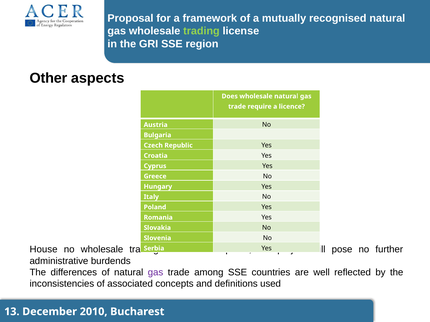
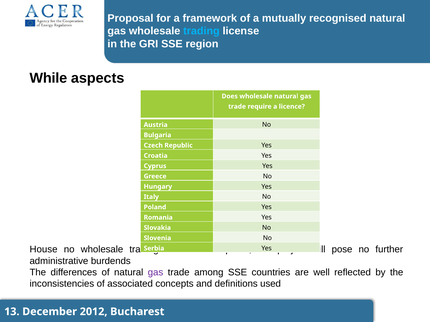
trading colour: light green -> light blue (201, 31)
Other: Other -> While (48, 78)
2010: 2010 -> 2012 (94, 312)
